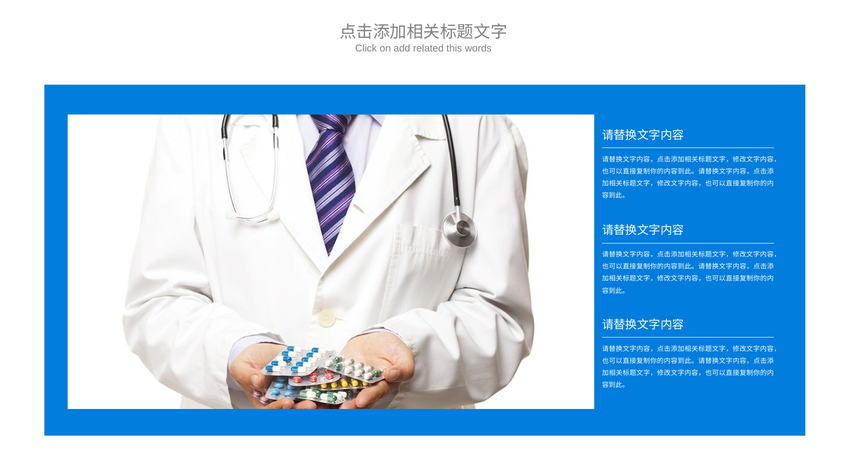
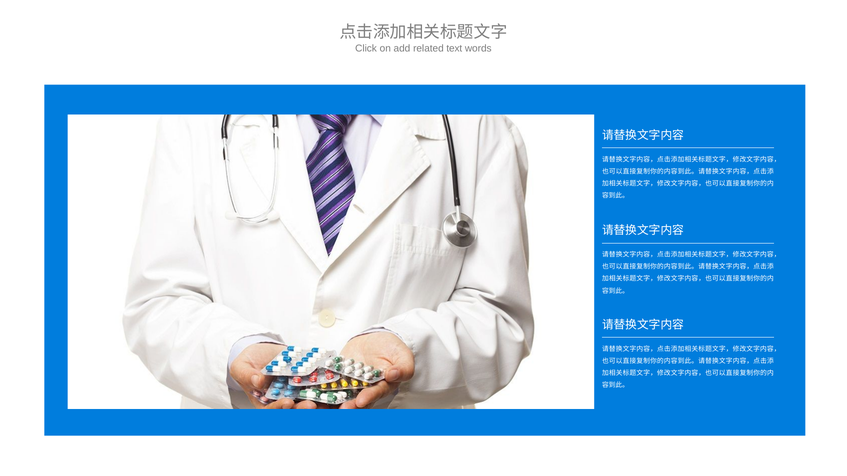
this: this -> text (454, 48)
